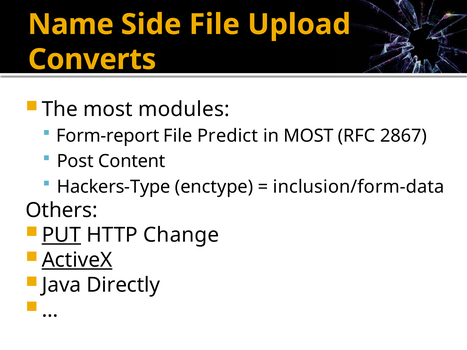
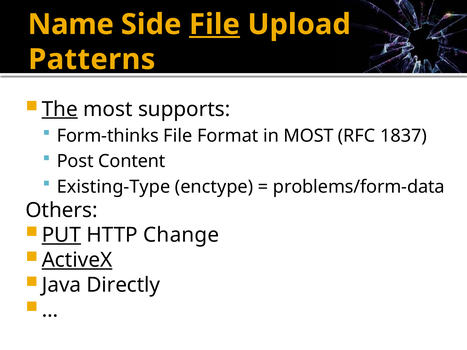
File underline: none -> present (214, 24)
Converts: Converts -> Patterns (92, 59)
The underline: none -> present (60, 109)
modules: modules -> supports (184, 109)
Form-report: Form-report -> Form-thinks (108, 136)
Predict: Predict -> Format (228, 136)
2867: 2867 -> 1837 (404, 136)
Hackers-Type: Hackers-Type -> Existing-Type (113, 187)
inclusion/form-data: inclusion/form-data -> problems/form-data (359, 187)
